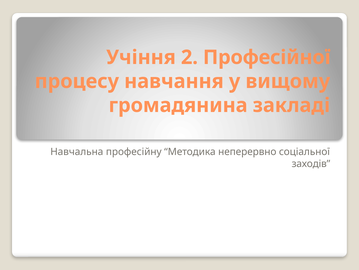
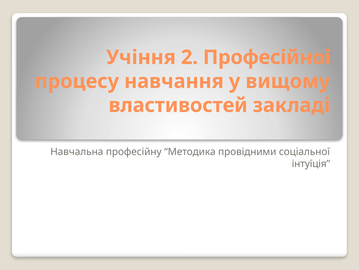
громадянина: громадянина -> властивостей (178, 105)
неперервно: неперервно -> провідними (247, 151)
заходів: заходів -> інтуїція (311, 163)
